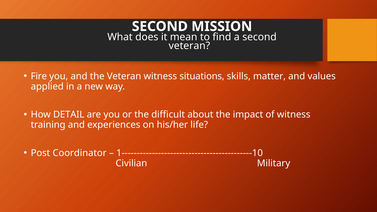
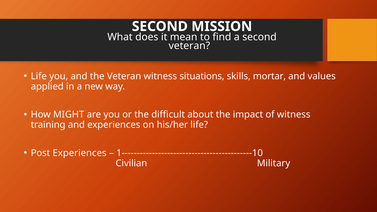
Fire: Fire -> Life (39, 76)
matter: matter -> mortar (269, 76)
DETAIL: DETAIL -> MIGHT (69, 115)
Post Coordinator: Coordinator -> Experiences (80, 153)
